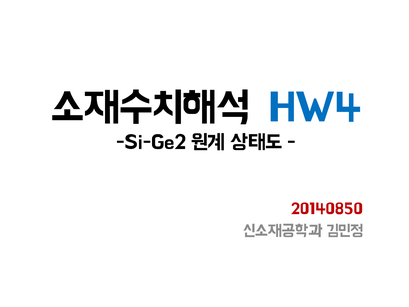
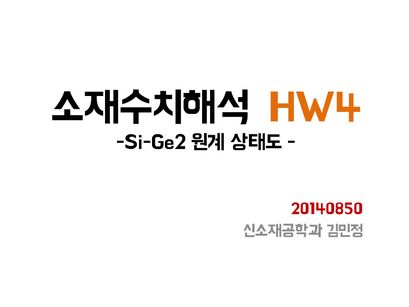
HW4 colour: blue -> orange (315, 106)
